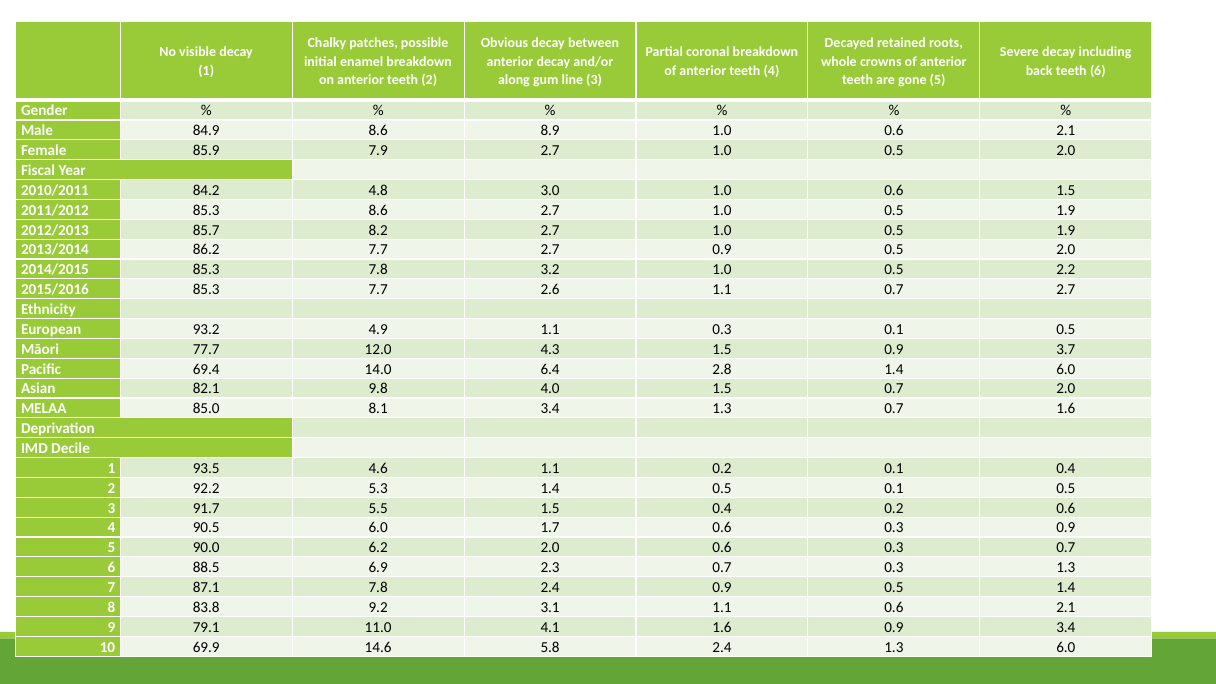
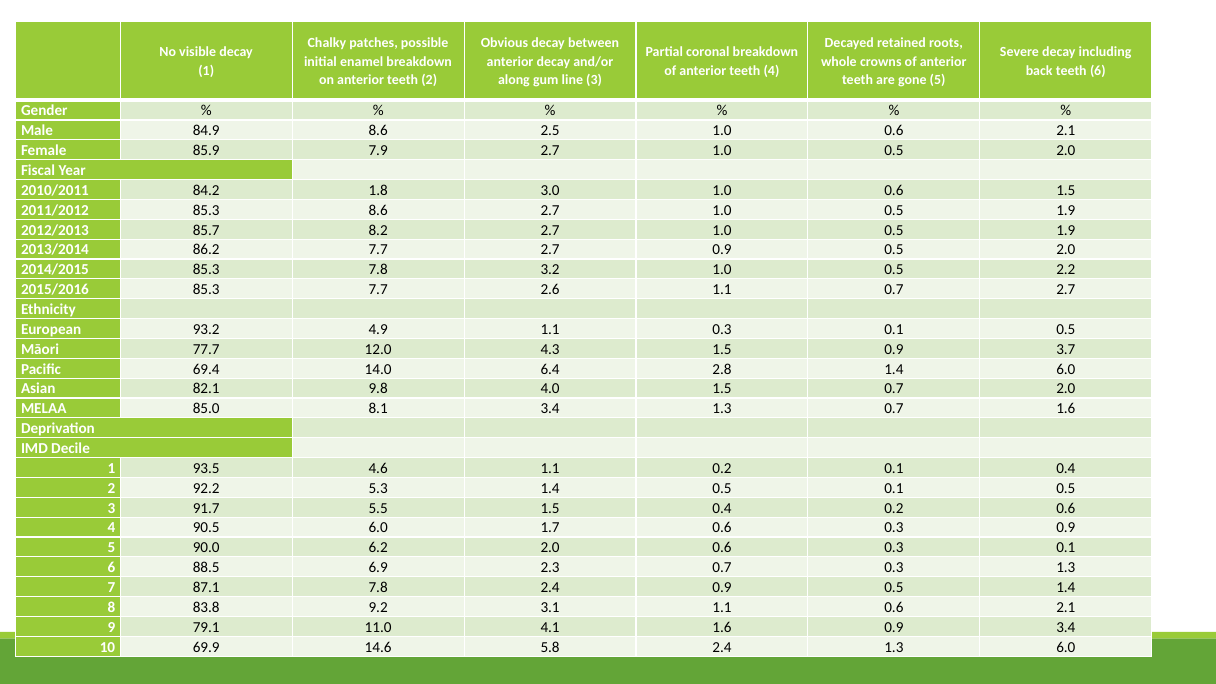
8.9: 8.9 -> 2.5 (550, 131)
4.8: 4.8 -> 1.8 (378, 190)
0.6 0.3 0.7: 0.7 -> 0.1 (1066, 548)
